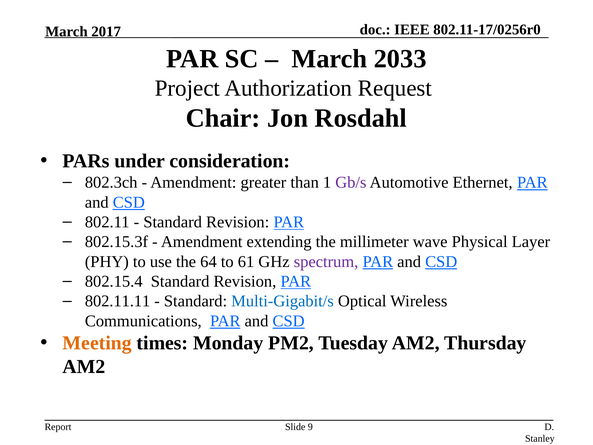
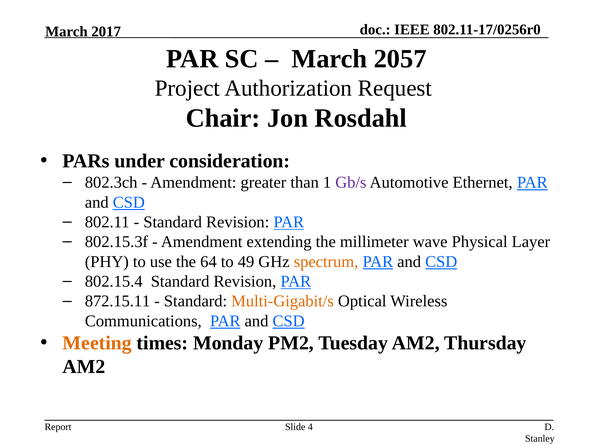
2033: 2033 -> 2057 (400, 59)
61: 61 -> 49 (246, 261)
spectrum colour: purple -> orange (326, 261)
802.11.11: 802.11.11 -> 872.15.11 (118, 301)
Multi-Gigabit/s colour: blue -> orange (283, 301)
9: 9 -> 4 (310, 427)
